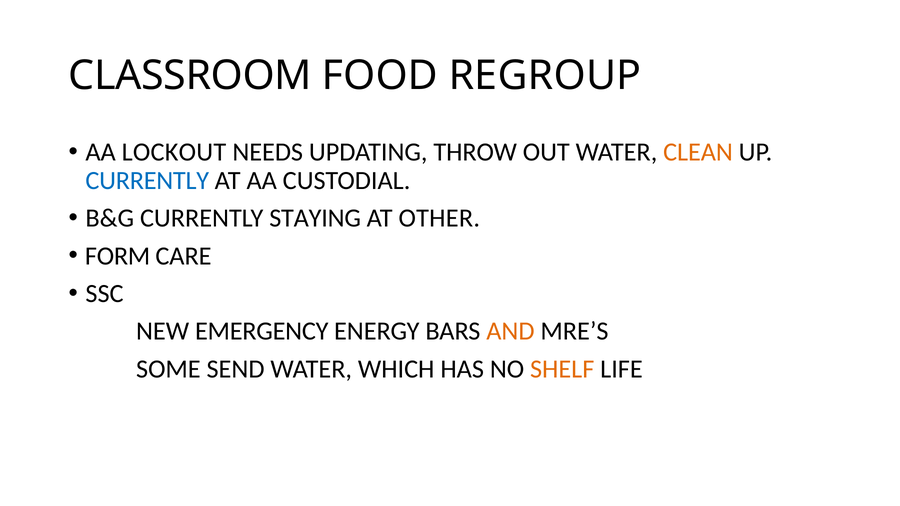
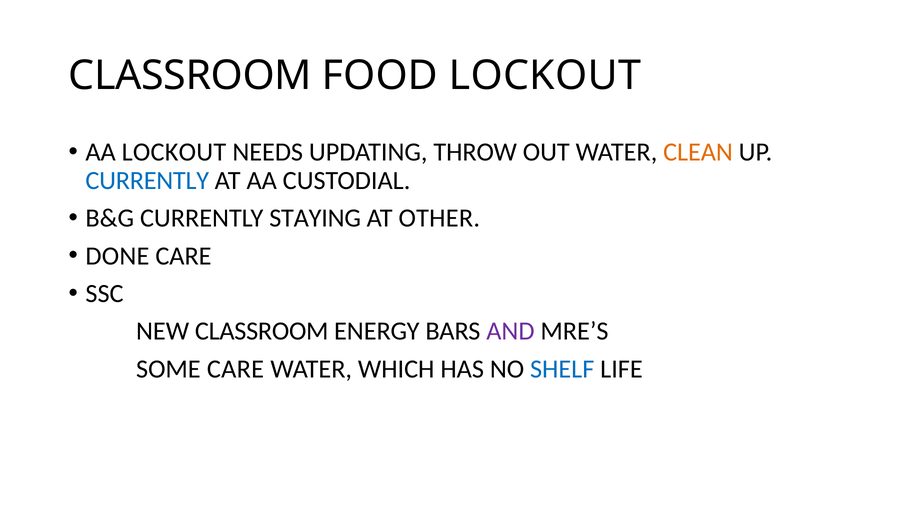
FOOD REGROUP: REGROUP -> LOCKOUT (545, 76)
FORM: FORM -> DONE (117, 256)
NEW EMERGENCY: EMERGENCY -> CLASSROOM (262, 331)
AND colour: orange -> purple (510, 331)
SOME SEND: SEND -> CARE (235, 369)
SHELF colour: orange -> blue (562, 369)
